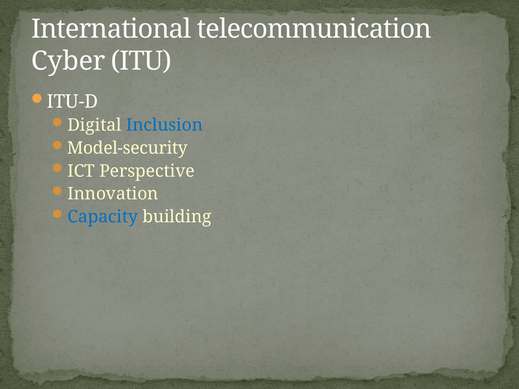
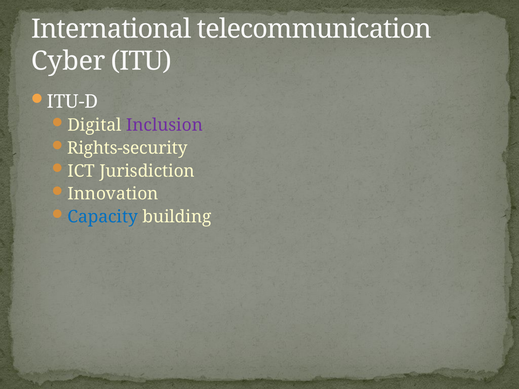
Inclusion colour: blue -> purple (164, 125)
Model-security: Model-security -> Rights-security (127, 148)
Perspective: Perspective -> Jurisdiction (147, 171)
